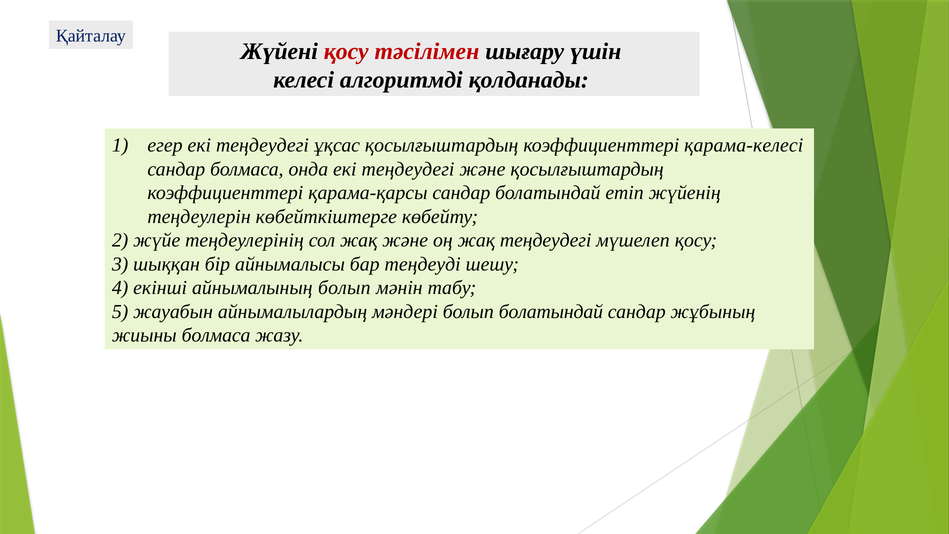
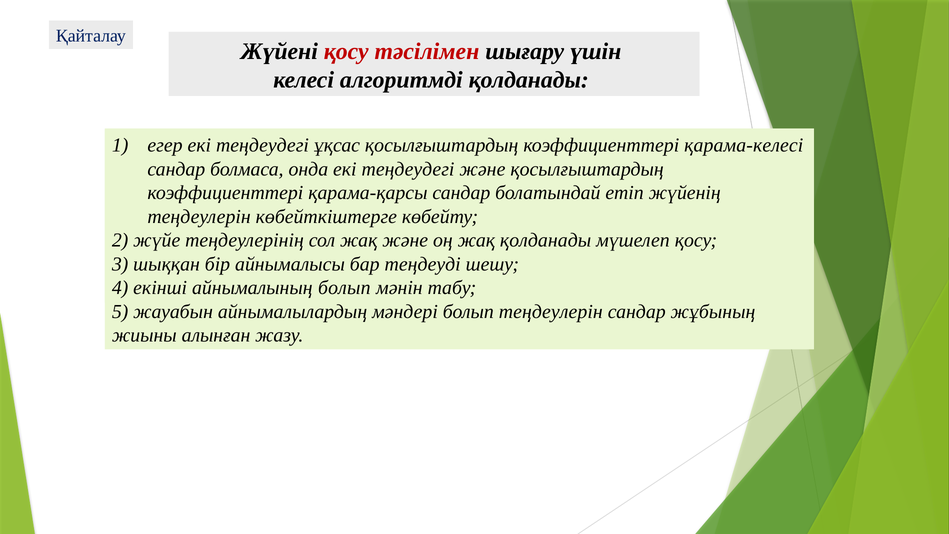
теңдеудегі: теңдеудегі -> қолданады (546, 240)
болып болатындай: болатындай -> теңдеулерін (551, 311)
жиыны болмаса: болмаса -> алынған (216, 335)
